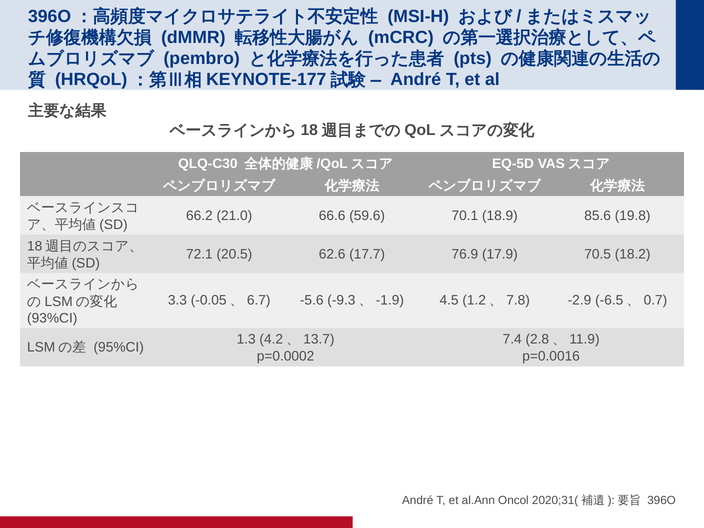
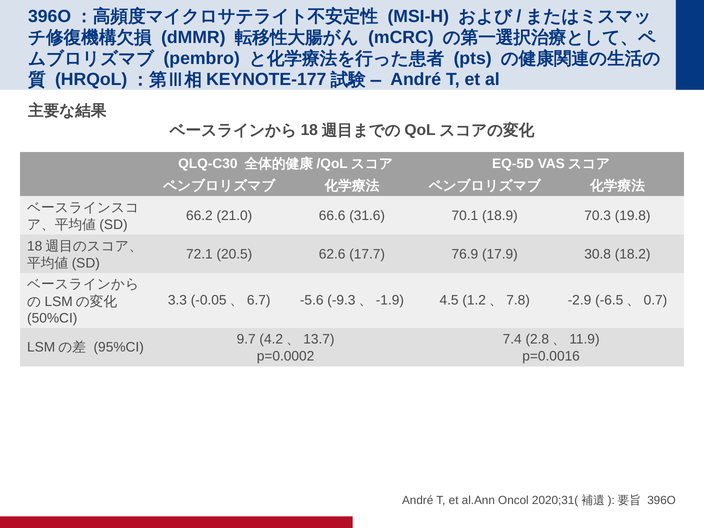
59.6: 59.6 -> 31.6 (367, 216)
85.6: 85.6 -> 70.3 (598, 216)
70.5: 70.5 -> 30.8 (598, 254)
93%CI: 93%CI -> 50%CI (52, 318)
1.3: 1.3 -> 9.7 (246, 339)
